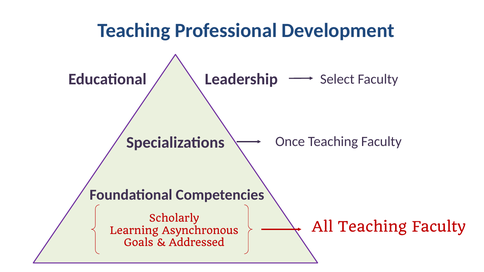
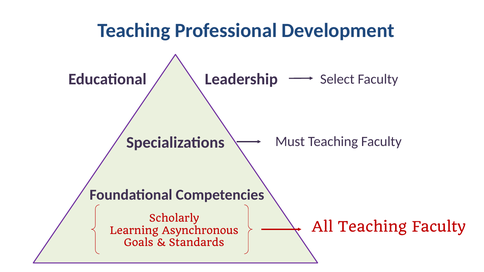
Once: Once -> Must (290, 142)
Addressed: Addressed -> Standards (197, 243)
